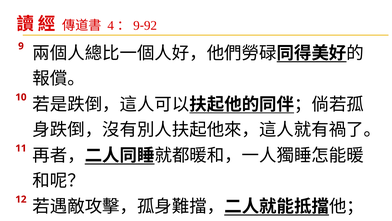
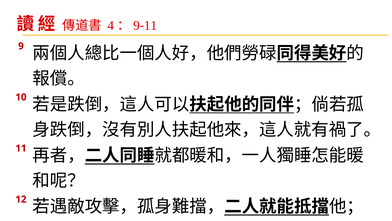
92: 92 -> 11 (150, 25)
